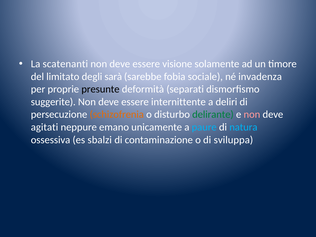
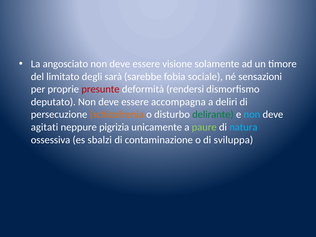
scatenanti: scatenanti -> angosciato (65, 64)
invadenza: invadenza -> sensazioni (260, 77)
presunte colour: black -> red (100, 89)
separati: separati -> rendersi (185, 89)
suggerite: suggerite -> deputato (53, 102)
internittente: internittente -> accompagna (178, 102)
non colour: pink -> light blue (252, 114)
emano: emano -> pigrizia (114, 127)
paure colour: light blue -> light green (204, 127)
